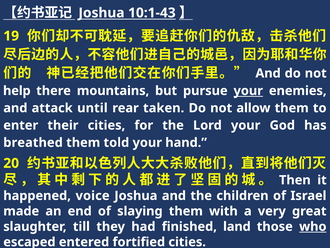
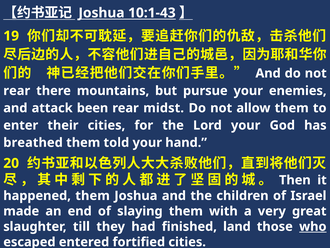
help: help -> rear (17, 91)
your underline: present -> none (248, 91)
until: until -> been (93, 108)
taken: taken -> midst (164, 108)
happened voice: voice -> them (93, 195)
